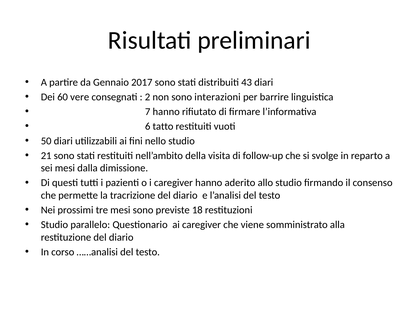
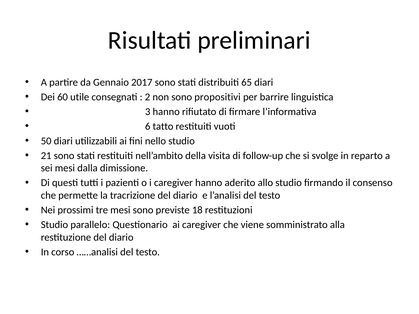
43: 43 -> 65 (247, 82)
vere: vere -> utile (80, 97)
interazioni: interazioni -> propositivi (218, 97)
7: 7 -> 3 (148, 112)
